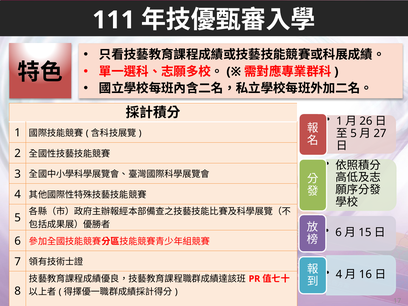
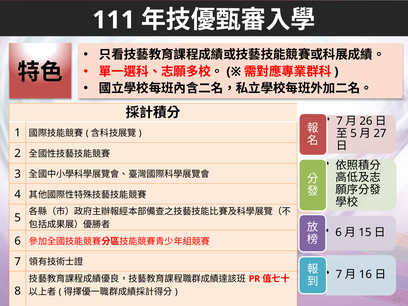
1: 1 -> 7 (339, 121)
4: 4 -> 7 (339, 274)
